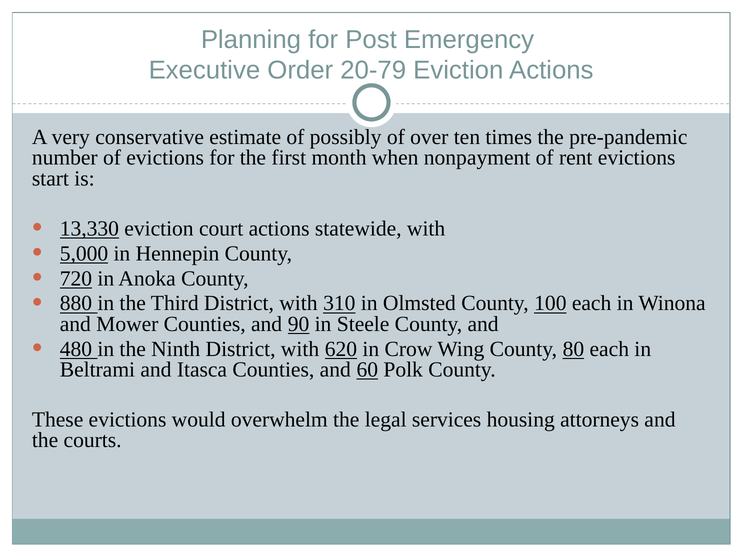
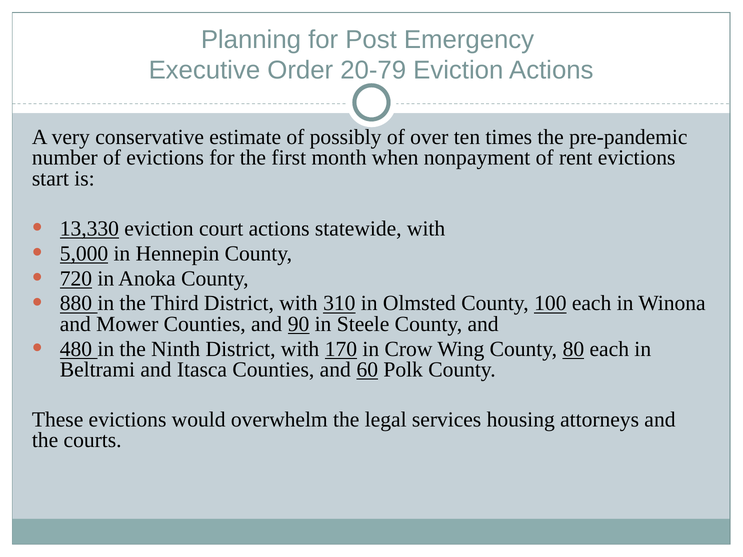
620: 620 -> 170 (341, 349)
